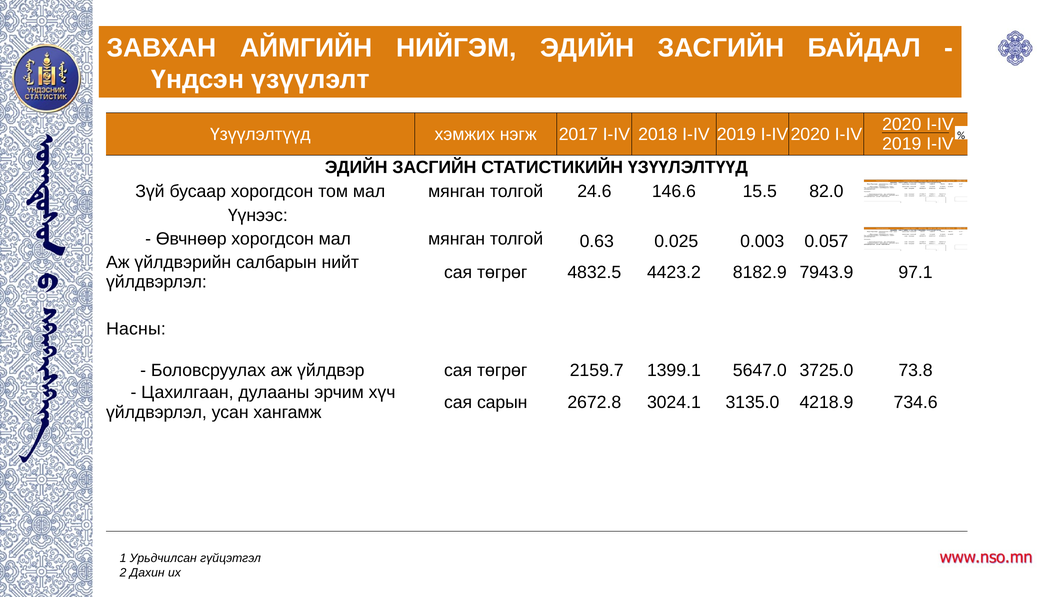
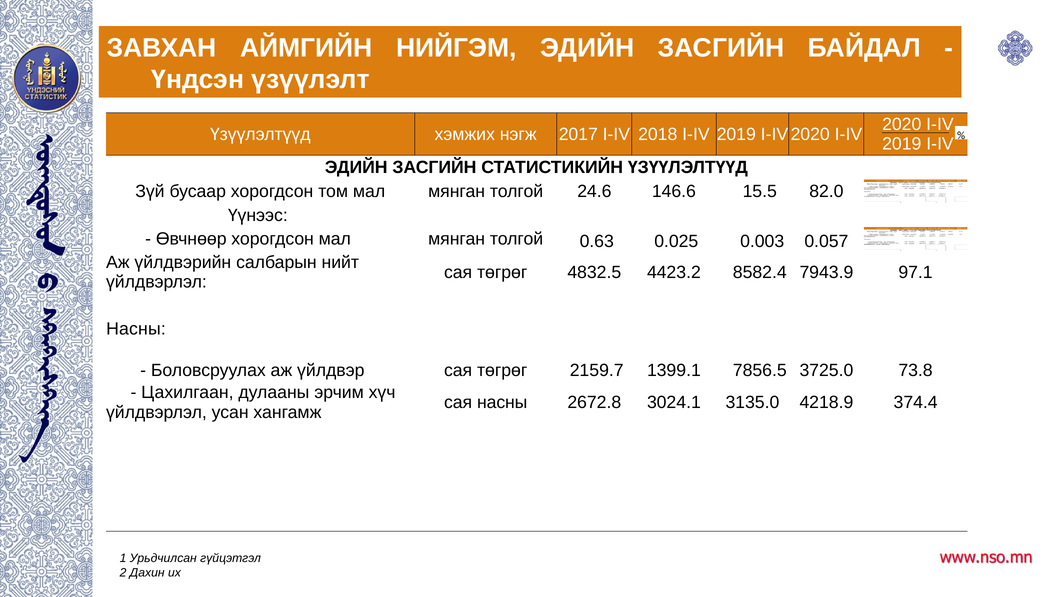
8182.9: 8182.9 -> 8582.4 (760, 272)
5647.0: 5647.0 -> 7856.5 (760, 370)
сая сарын: сарын -> насны (502, 402)
734.6: 734.6 -> 374.4 (916, 402)
